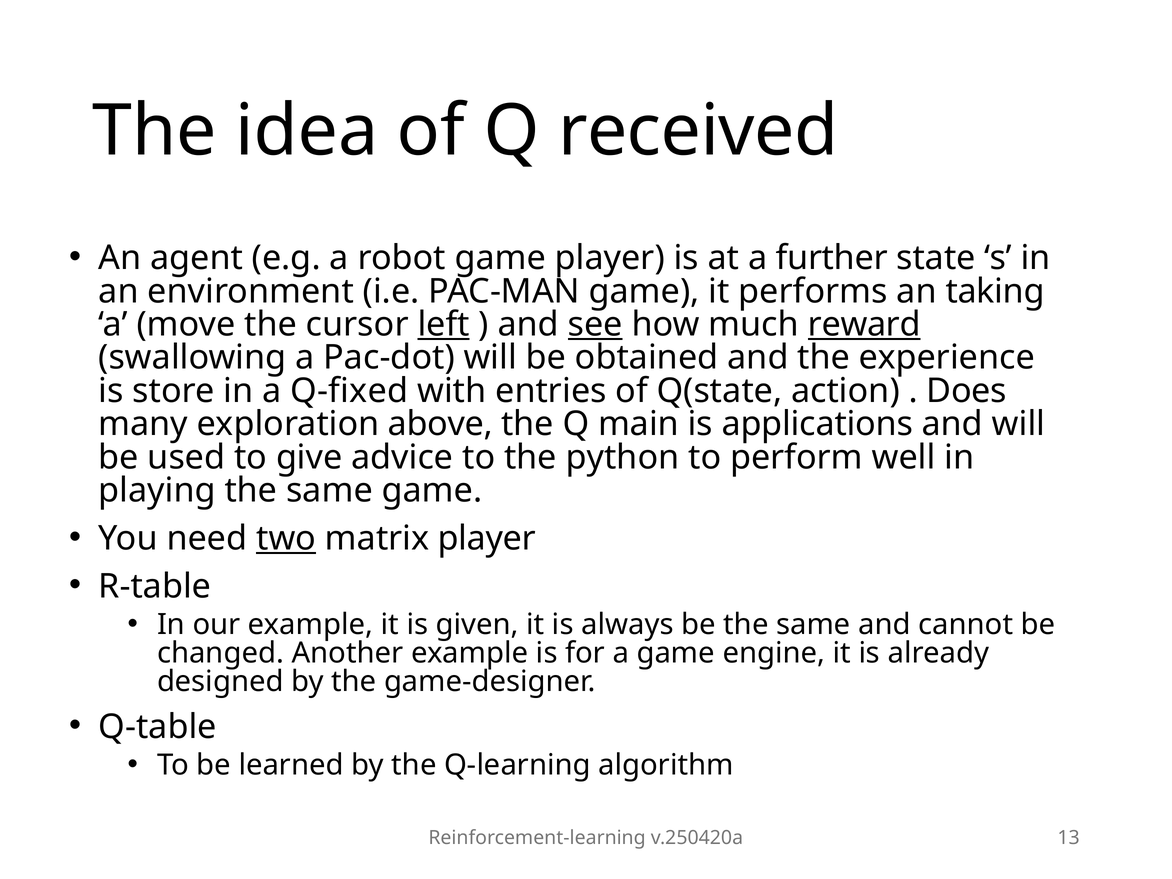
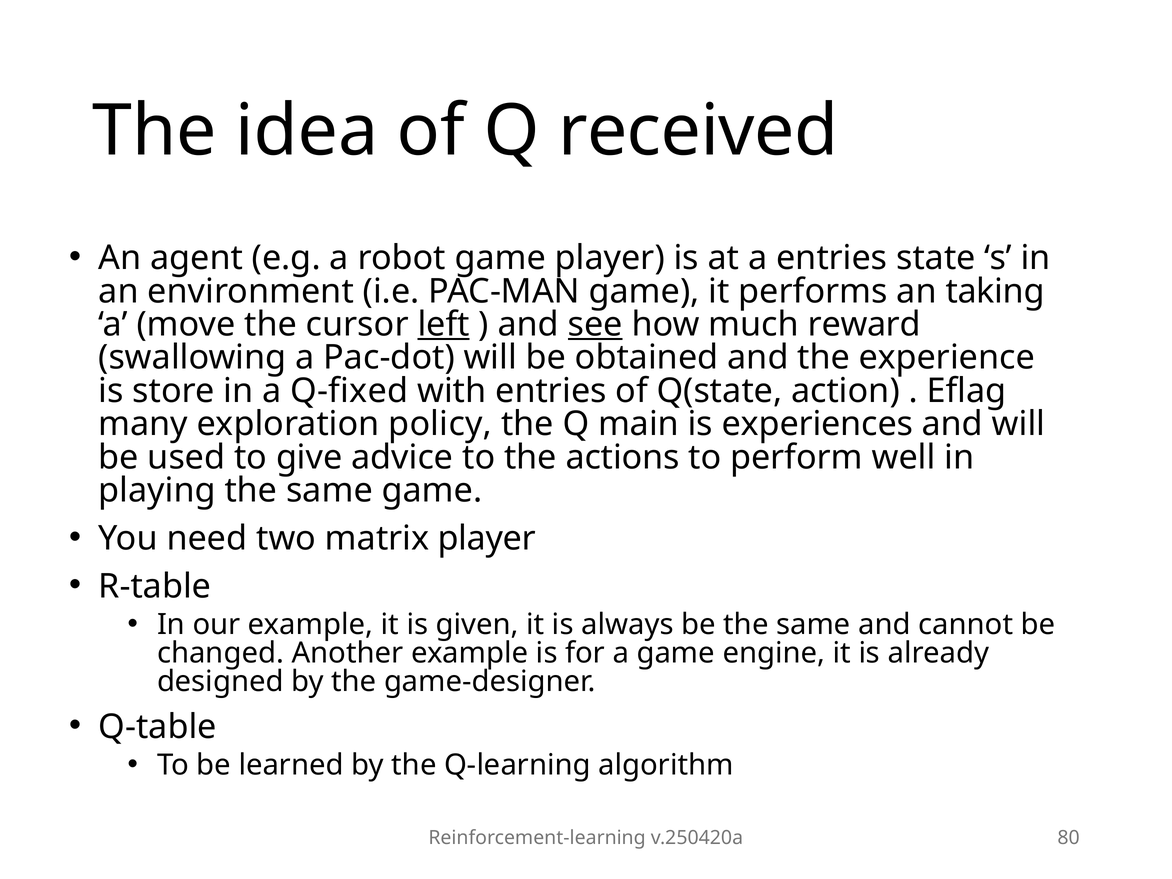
a further: further -> entries (832, 258)
reward underline: present -> none (864, 324)
Does: Does -> Eflag (966, 391)
above: above -> policy (440, 424)
applications: applications -> experiences (817, 424)
python: python -> actions (623, 457)
two underline: present -> none (286, 538)
13: 13 -> 80 (1069, 838)
